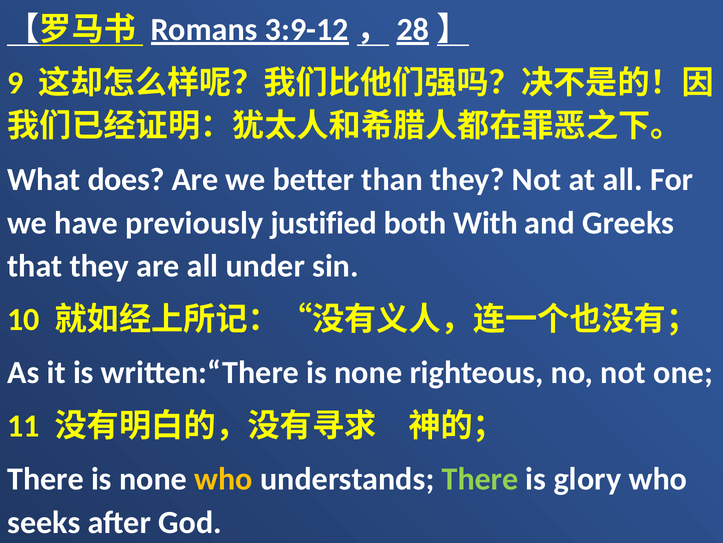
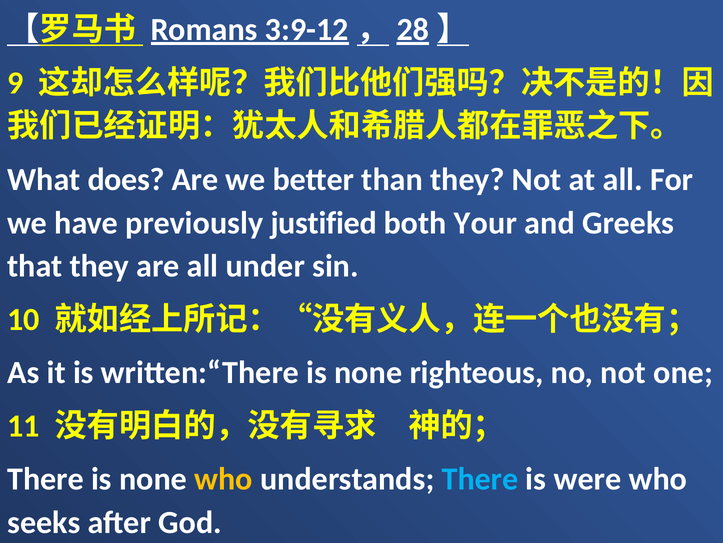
With: With -> Your (485, 223)
There colour: light green -> light blue (480, 479)
glory: glory -> were (587, 479)
